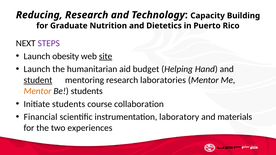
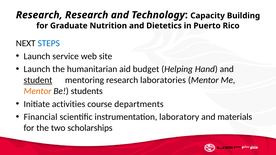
Reducing: Reducing -> Research (39, 15)
STEPS colour: purple -> blue (49, 43)
obesity: obesity -> service (66, 56)
site underline: present -> none (106, 56)
Initiate students: students -> activities (69, 104)
collaboration: collaboration -> departments (139, 104)
experiences: experiences -> scholarships (90, 128)
